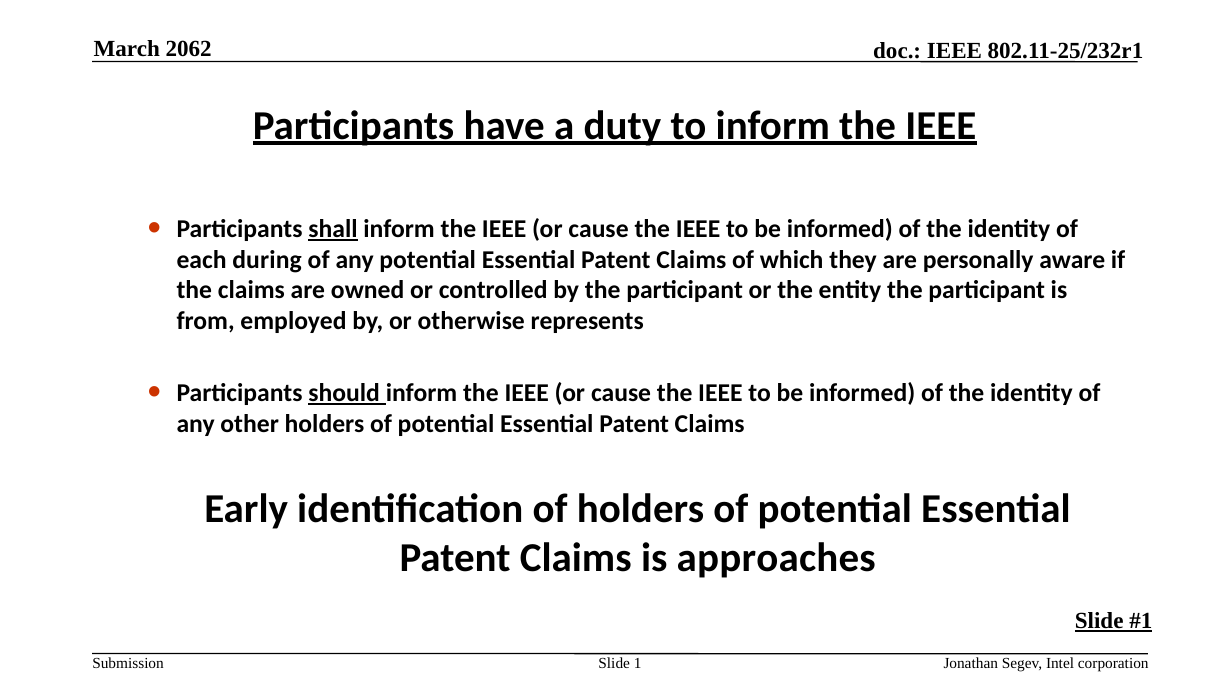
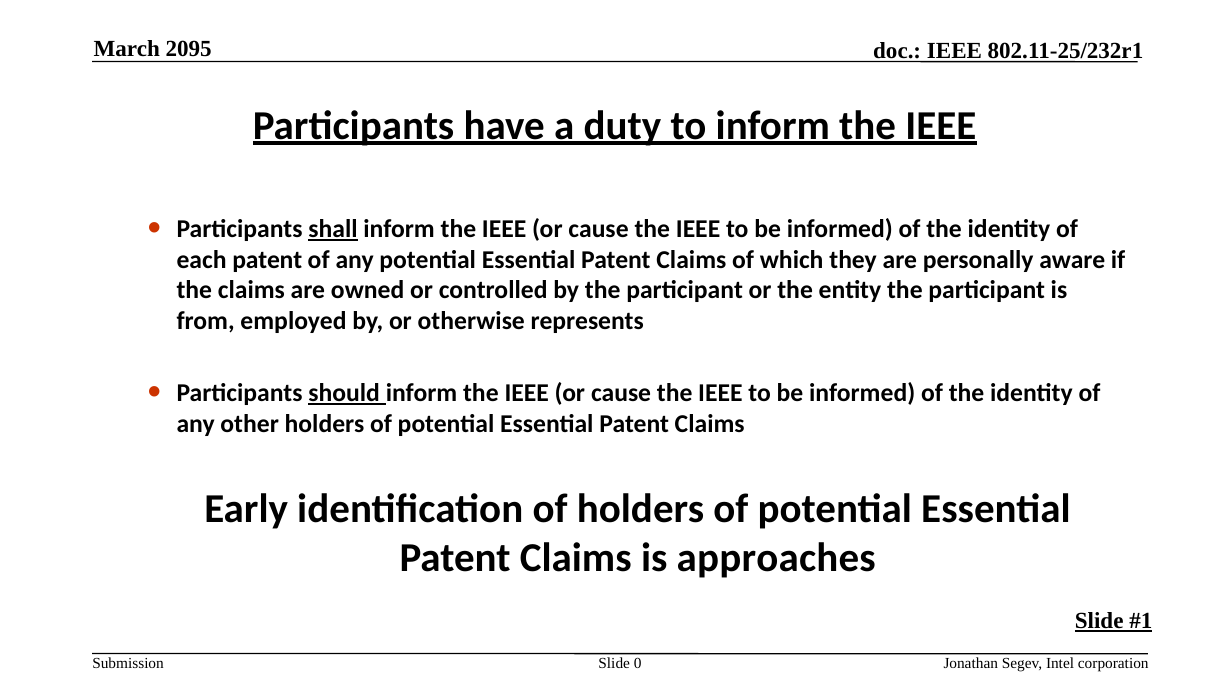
2062: 2062 -> 2095 (189, 49)
each during: during -> patent (267, 260)
1: 1 -> 0 (638, 664)
